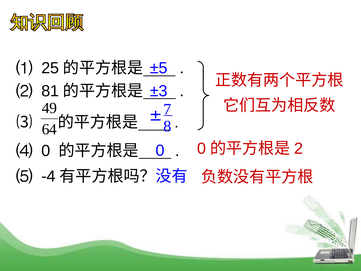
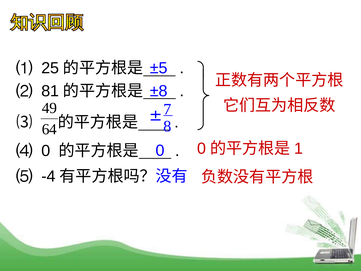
±3: ±3 -> ±8 (159, 91)
2: 2 -> 1 (299, 149)
